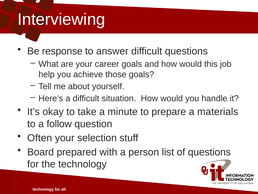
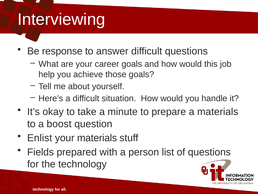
follow: follow -> boost (59, 124)
Often: Often -> Enlist (40, 138)
your selection: selection -> materials (97, 138)
Board: Board -> Fields (41, 152)
